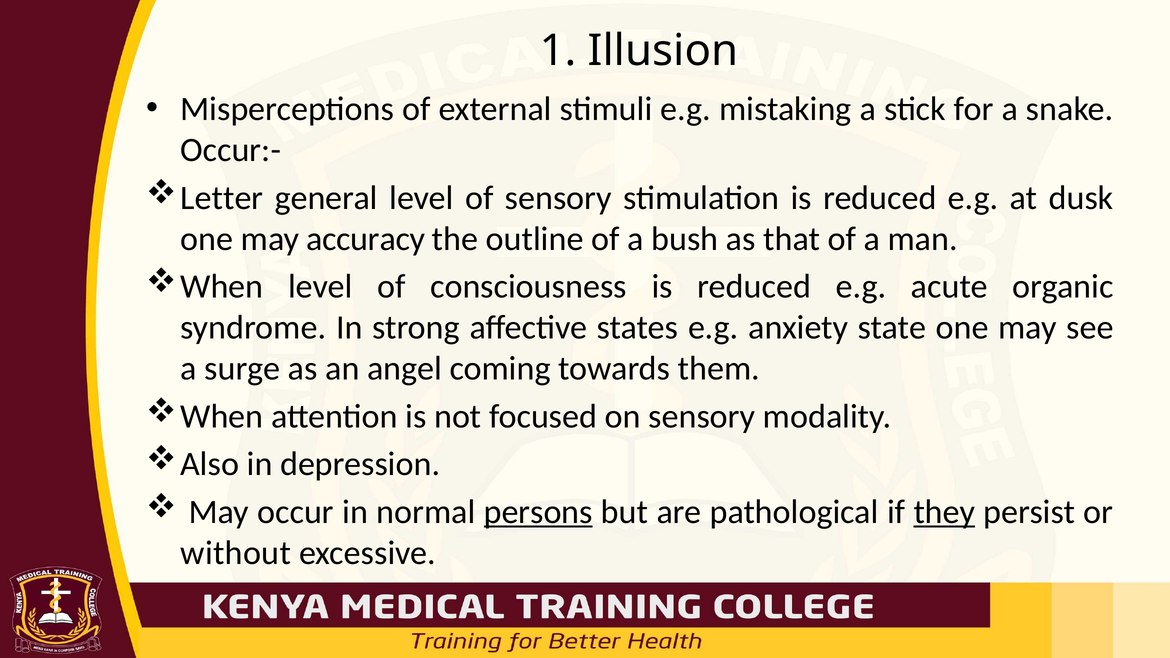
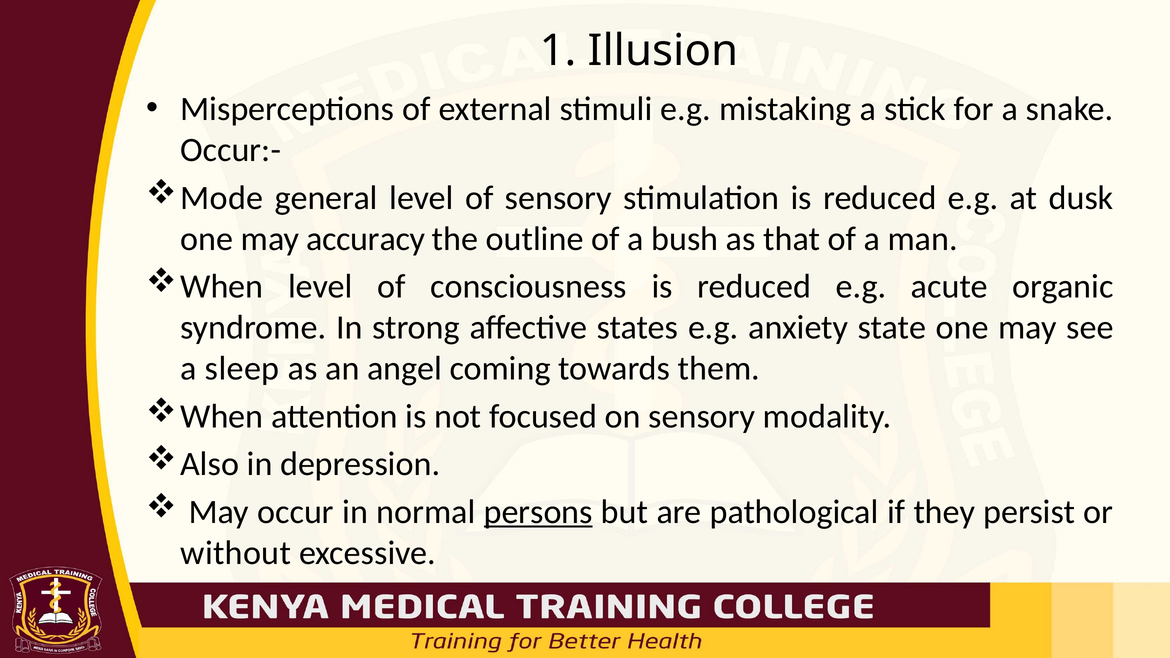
Letter: Letter -> Mode (222, 198)
surge: surge -> sleep (242, 369)
they underline: present -> none (944, 512)
